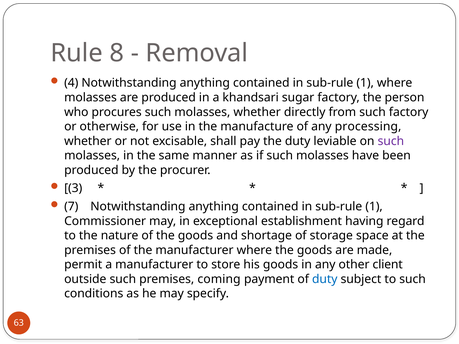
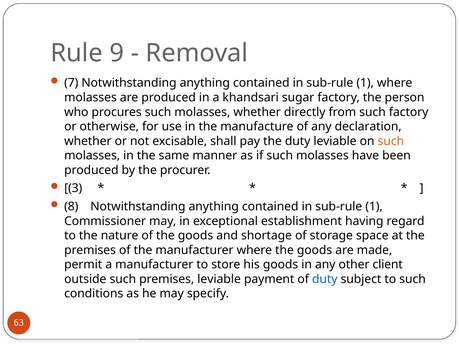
8: 8 -> 9 (117, 53)
4: 4 -> 7 (71, 83)
processing: processing -> declaration (368, 127)
such colour: purple -> orange (391, 141)
7: 7 -> 8 (71, 207)
premises coming: coming -> leviable (219, 279)
